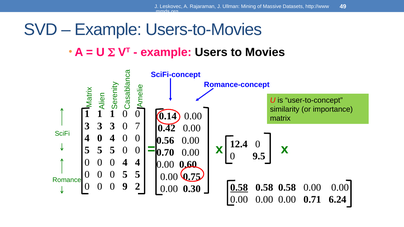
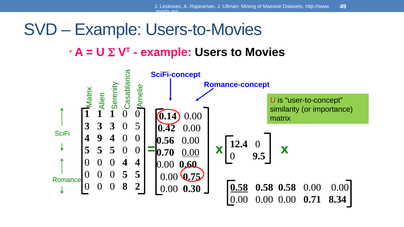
3 0 7: 7 -> 5 (138, 126)
0: 0 -> 9 (100, 138)
0.00 underline: none -> present (191, 153)
9: 9 -> 8 (125, 187)
6.24: 6.24 -> 8.34 (338, 200)
